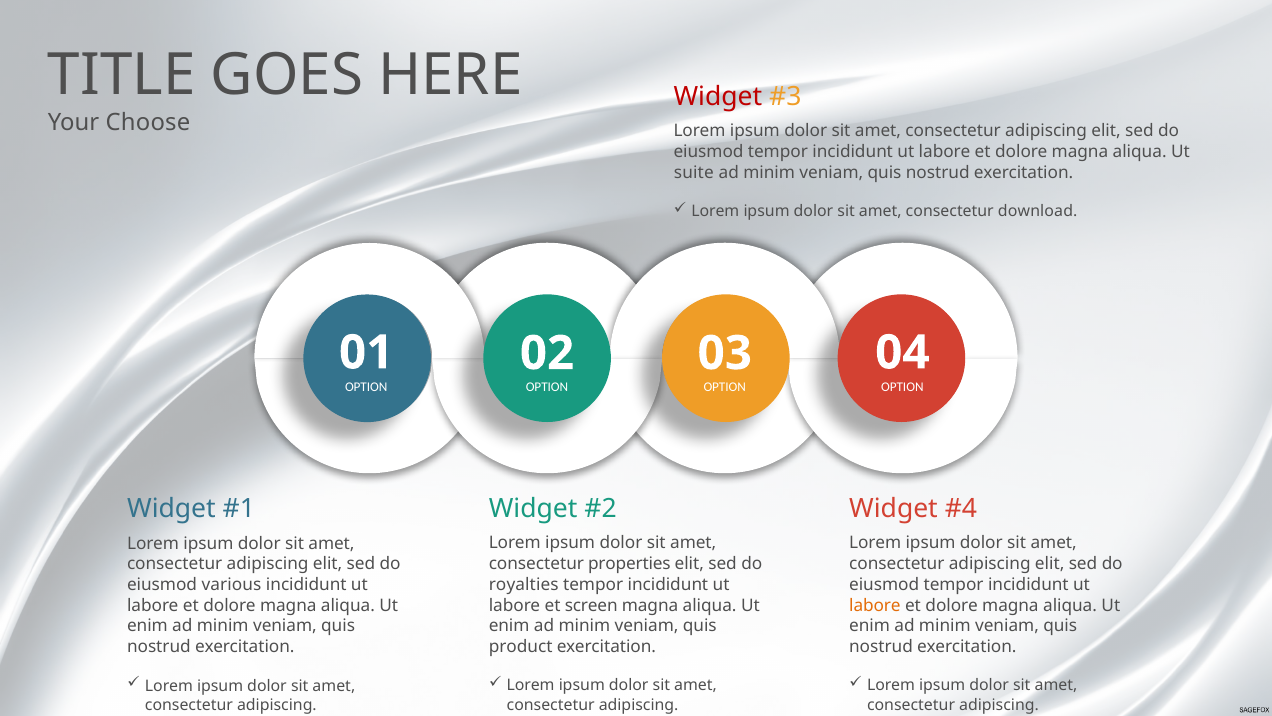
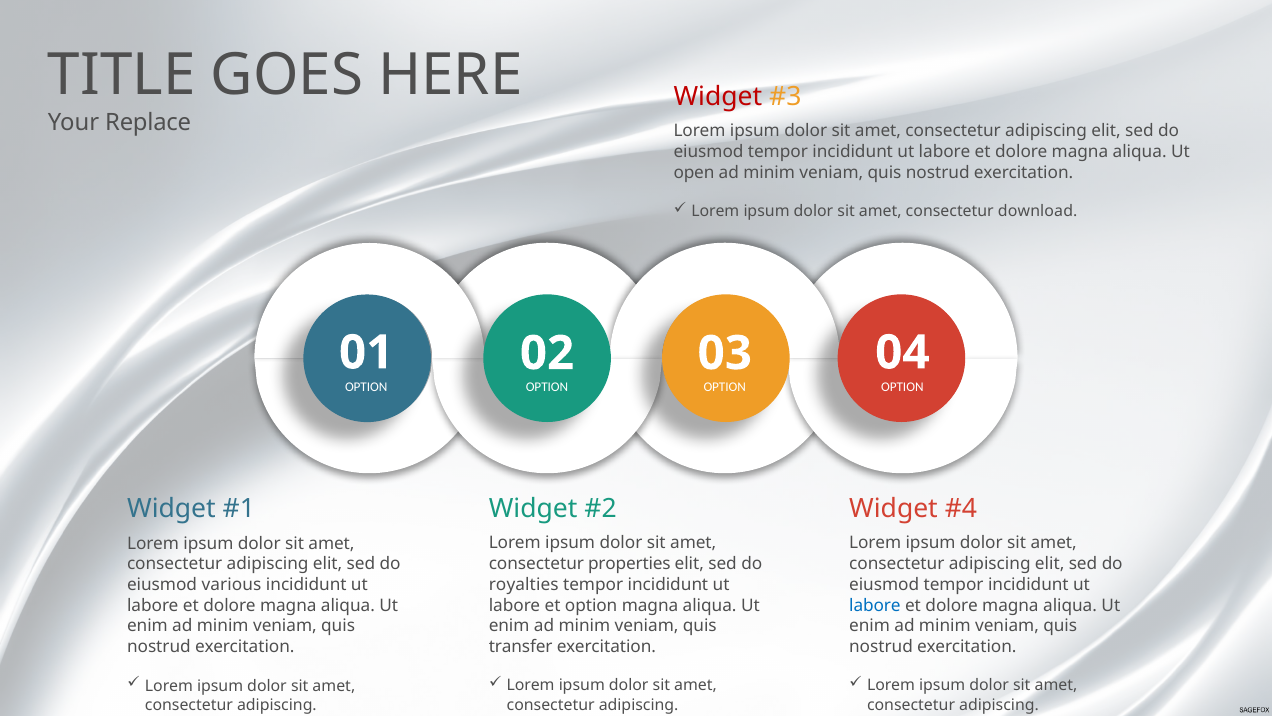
Choose: Choose -> Replace (148, 122)
suite: suite -> open (694, 173)
et screen: screen -> option (591, 605)
labore colour: orange -> blue (875, 605)
product: product -> transfer (521, 646)
